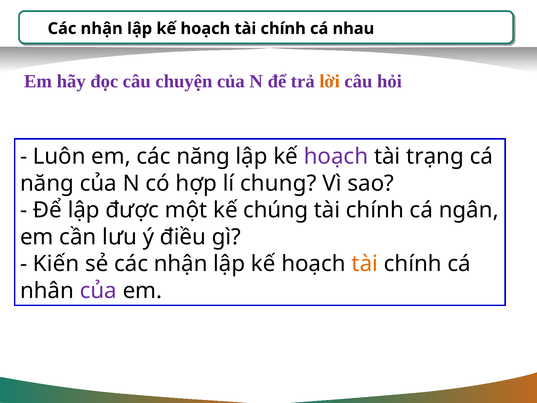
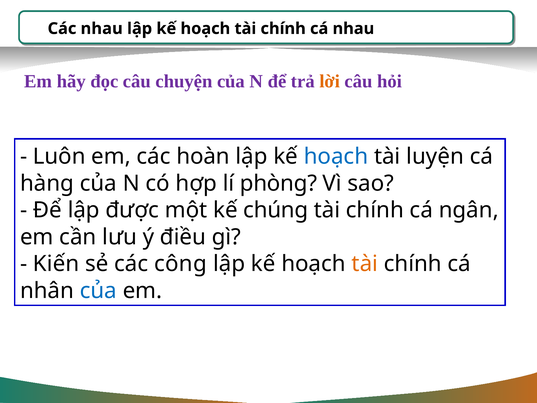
nhận: nhận -> nhau (102, 29)
các năng: năng -> hoàn (203, 156)
hoạch colour: purple -> blue (336, 156)
trạng: trạng -> luyện (435, 156)
năng: năng -> hàng (47, 183)
chung: chung -> phòng (278, 183)
sẻ các nhận: nhận -> công (181, 264)
của colour: purple -> blue (98, 291)
